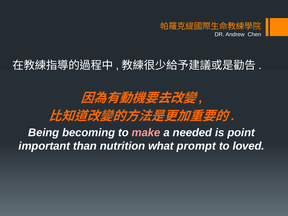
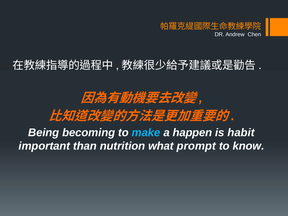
make colour: pink -> light blue (146, 133)
needed: needed -> happen (192, 133)
point: point -> habit (241, 133)
loved: loved -> know (249, 146)
